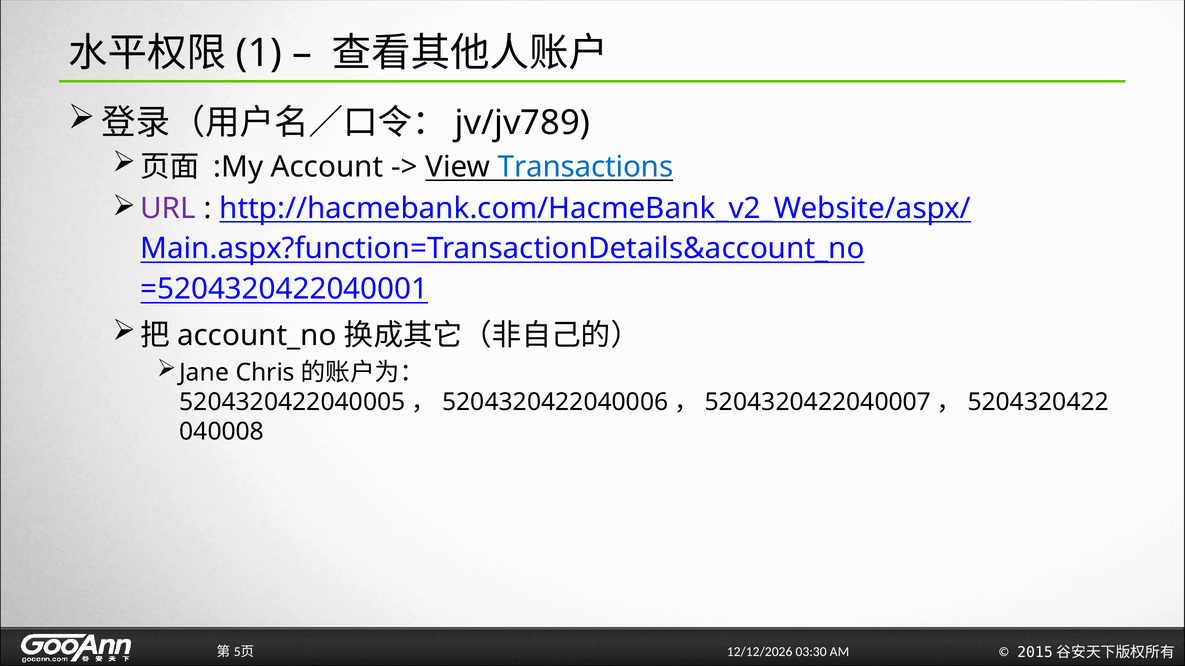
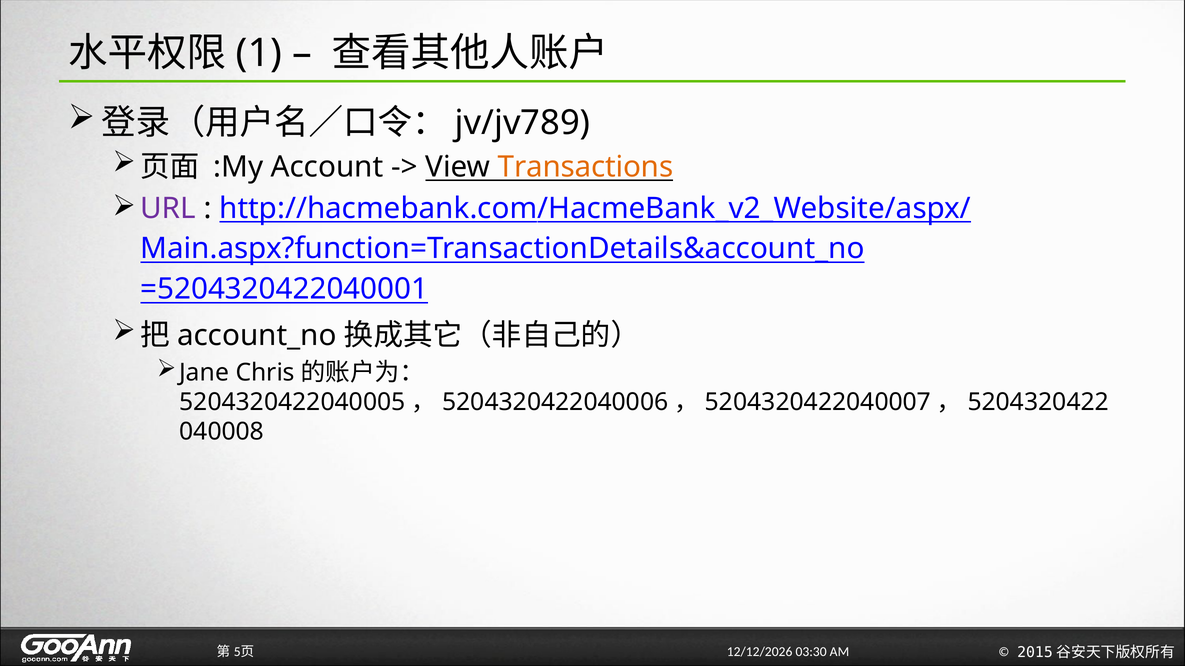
Transactions colour: blue -> orange (586, 167)
